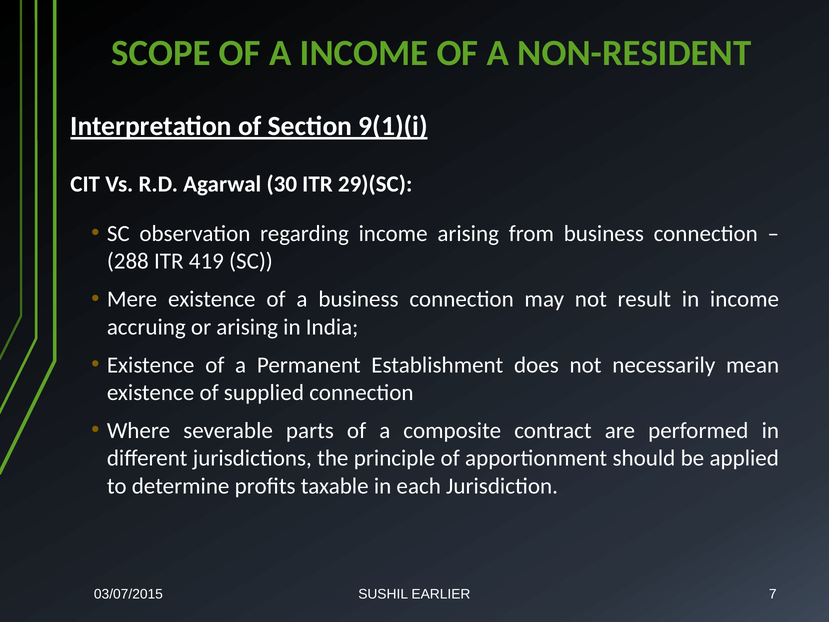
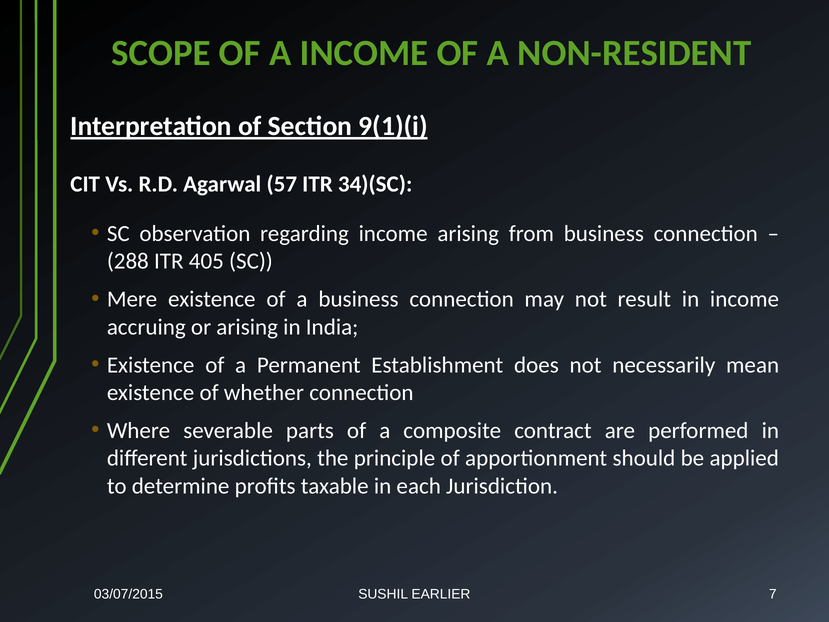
30: 30 -> 57 (282, 184)
29)(SC: 29)(SC -> 34)(SC (375, 184)
419: 419 -> 405 (206, 261)
supplied: supplied -> whether (264, 392)
